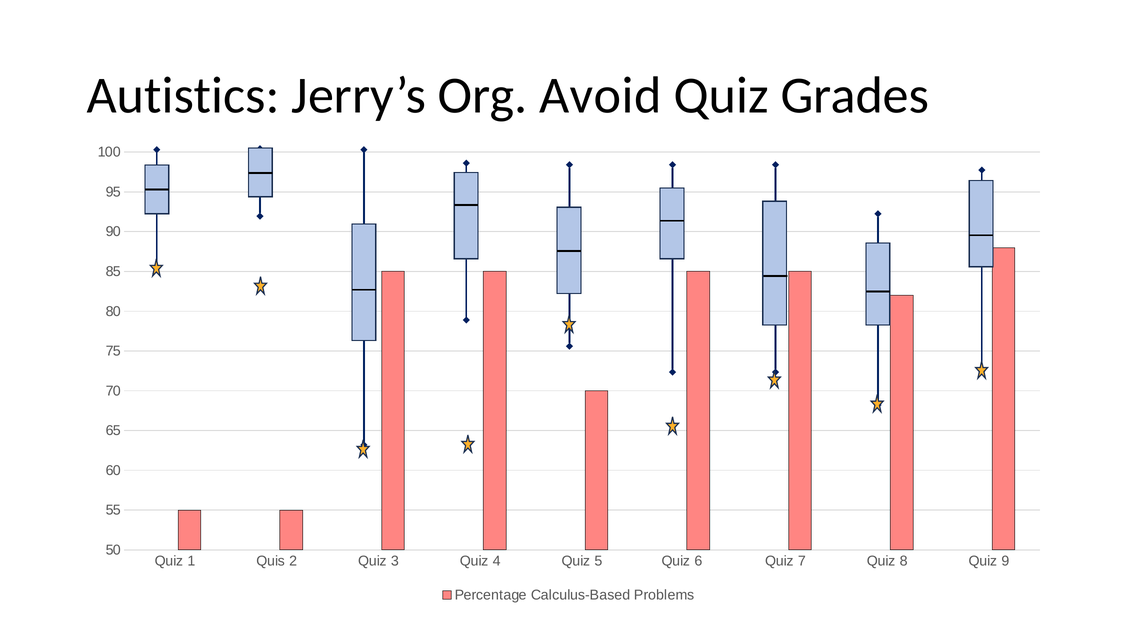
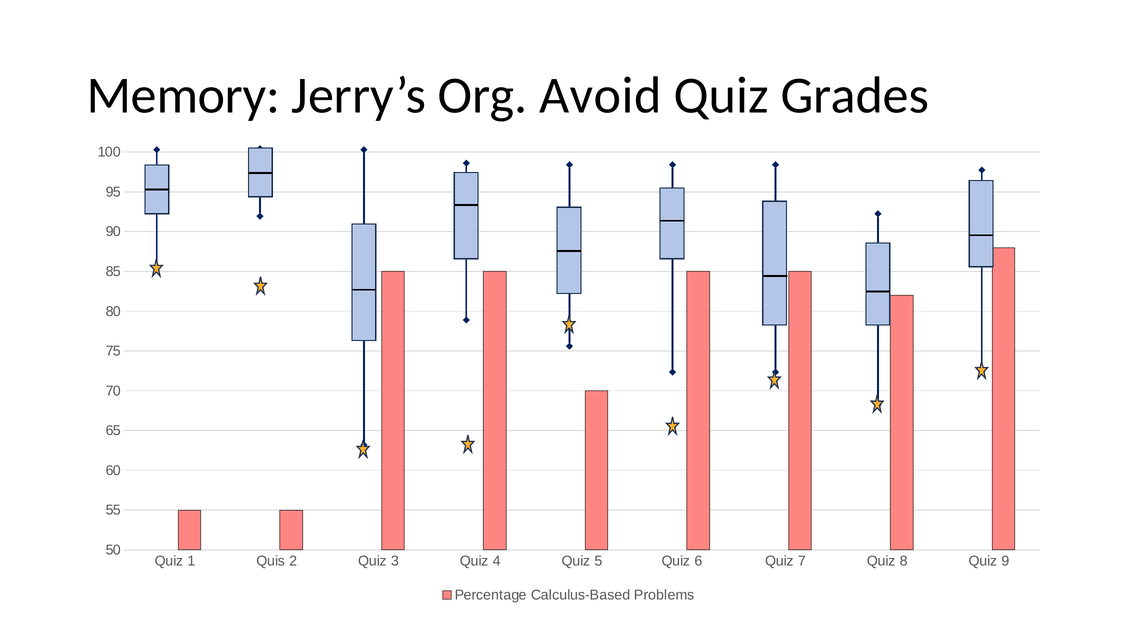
Autistics: Autistics -> Memory (183, 96)
